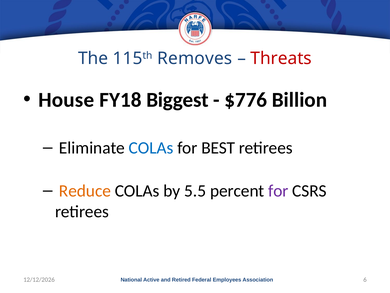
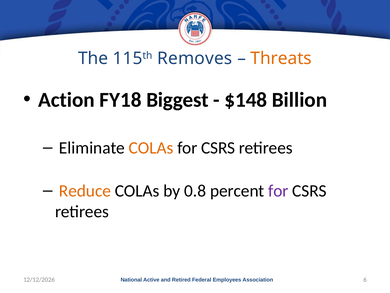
Threats colour: red -> orange (281, 58)
House: House -> Action (66, 100)
$776: $776 -> $148 (246, 100)
COLAs colour: blue -> orange (151, 148)
BEST: BEST -> CSRS (218, 148)
5.5: 5.5 -> 0.8 (195, 191)
